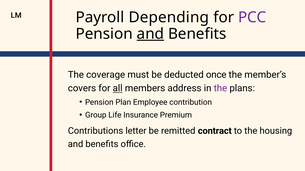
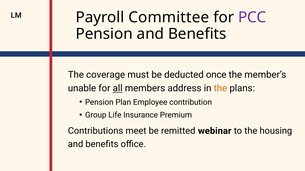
Depending: Depending -> Committee (169, 17)
and underline: present -> none (150, 34)
covers: covers -> unable (82, 89)
the colour: purple -> orange (220, 89)
letter: letter -> meet (136, 131)
contract: contract -> webinar (215, 131)
